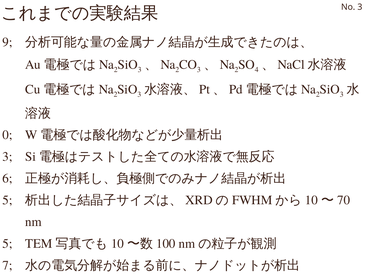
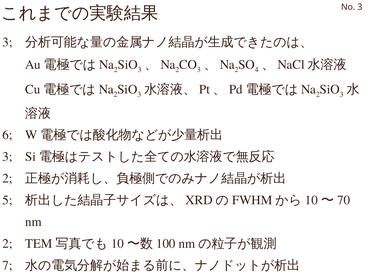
9: 9 -> 3 (7, 42)
0: 0 -> 6 (7, 135)
6: 6 -> 2 (7, 178)
5: 5 -> 2 (7, 244)
